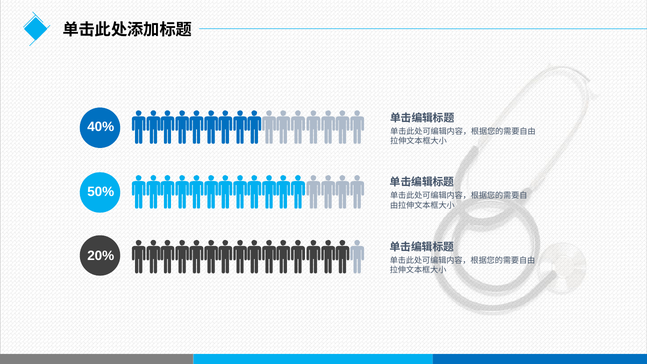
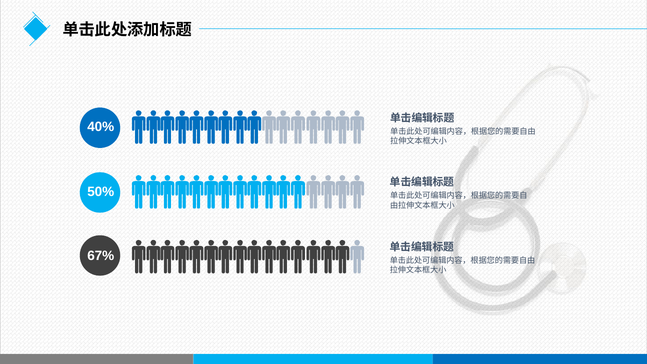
20%: 20% -> 67% (101, 256)
